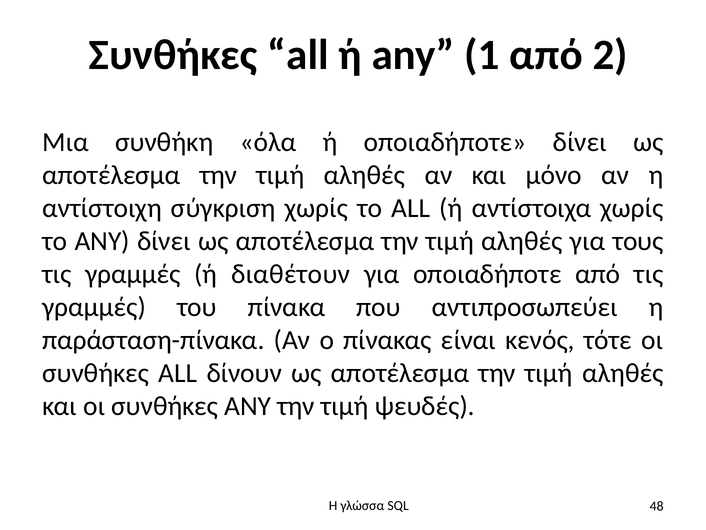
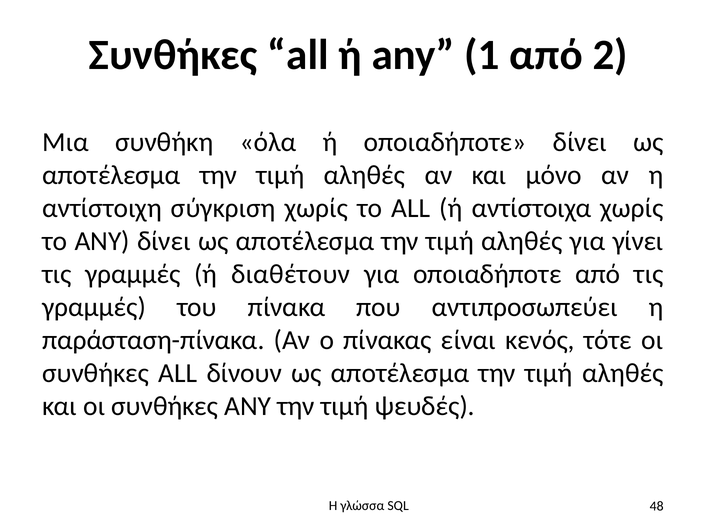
τους: τους -> γίνει (638, 241)
